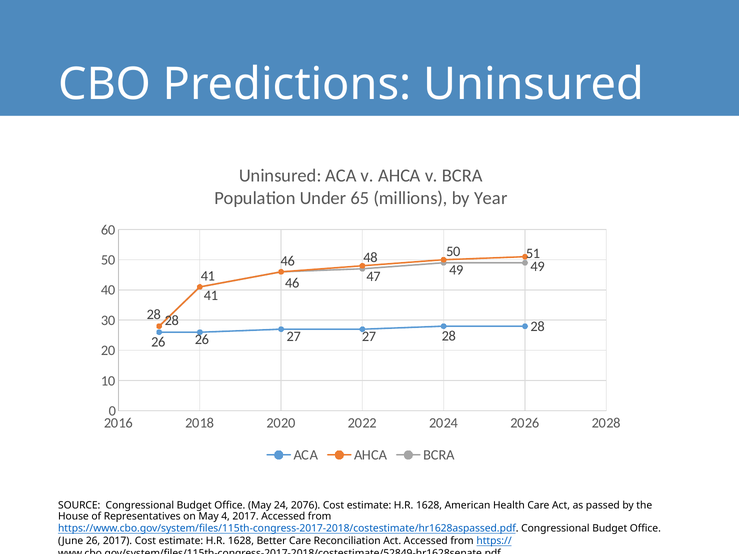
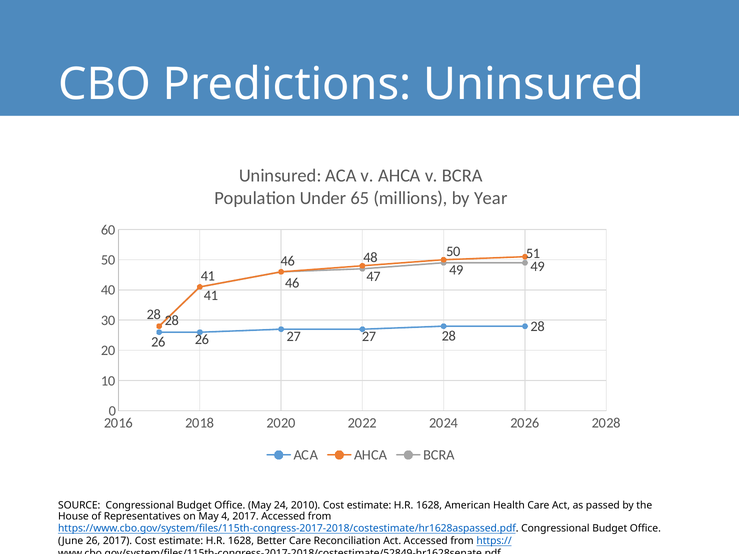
2076: 2076 -> 2010 (306, 505)
